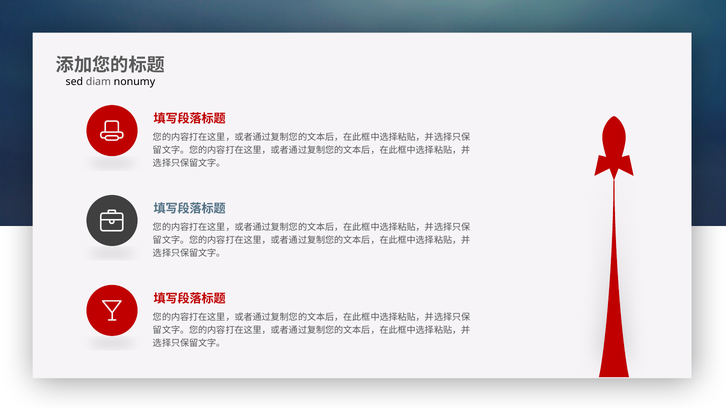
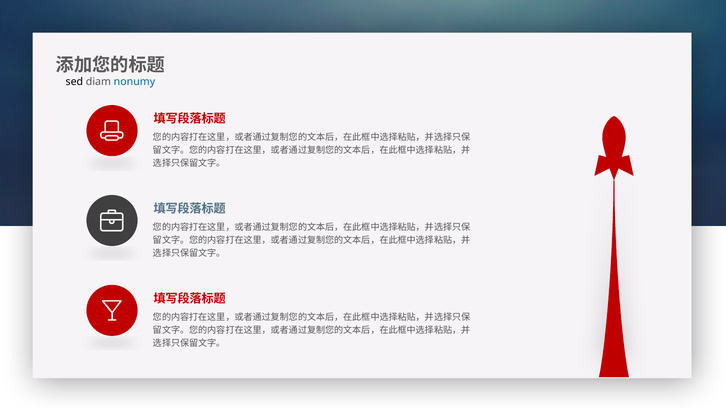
nonumy colour: black -> blue (134, 82)
